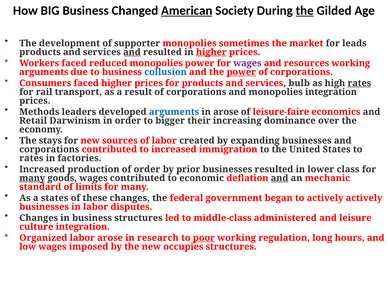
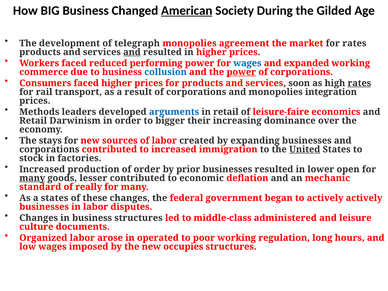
the underline: present -> none (305, 11)
supporter: supporter -> telegraph (137, 43)
sometimes: sometimes -> agreement (244, 43)
for leads: leads -> rates (354, 43)
higher underline: present -> none (211, 52)
reduced monopolies: monopolies -> performing (156, 63)
wages colour: purple -> blue (247, 63)
resources: resources -> expanded (307, 63)
arguments: arguments -> commerce (44, 72)
bulb: bulb -> soon (299, 83)
in arose: arose -> retail (226, 112)
United underline: none -> present (305, 149)
rates: rates -> stock (31, 158)
class: class -> open (348, 169)
goods wages: wages -> lesser (93, 178)
and underline: present -> none (280, 178)
limits: limits -> really (89, 187)
culture integration: integration -> documents (83, 227)
research: research -> operated (158, 238)
poor underline: present -> none (204, 238)
